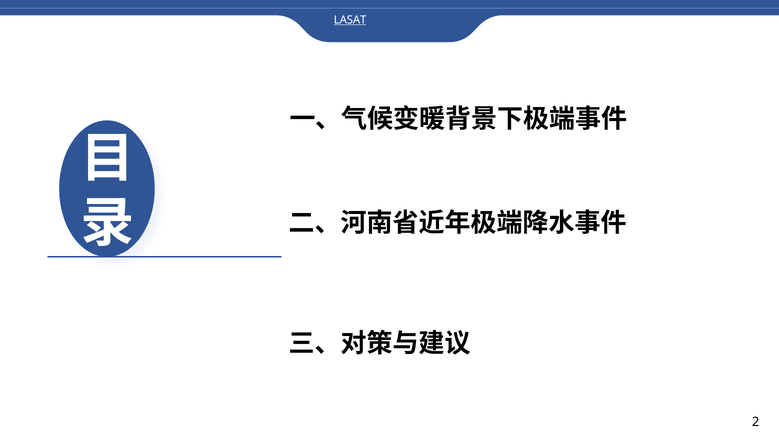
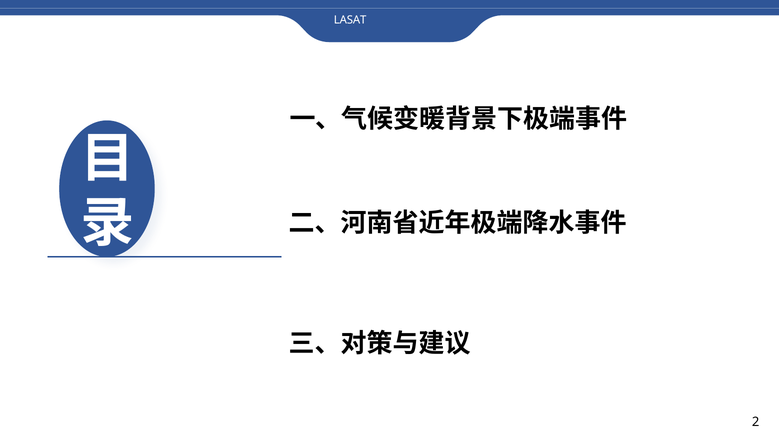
LASAT underline: present -> none (350, 20)
